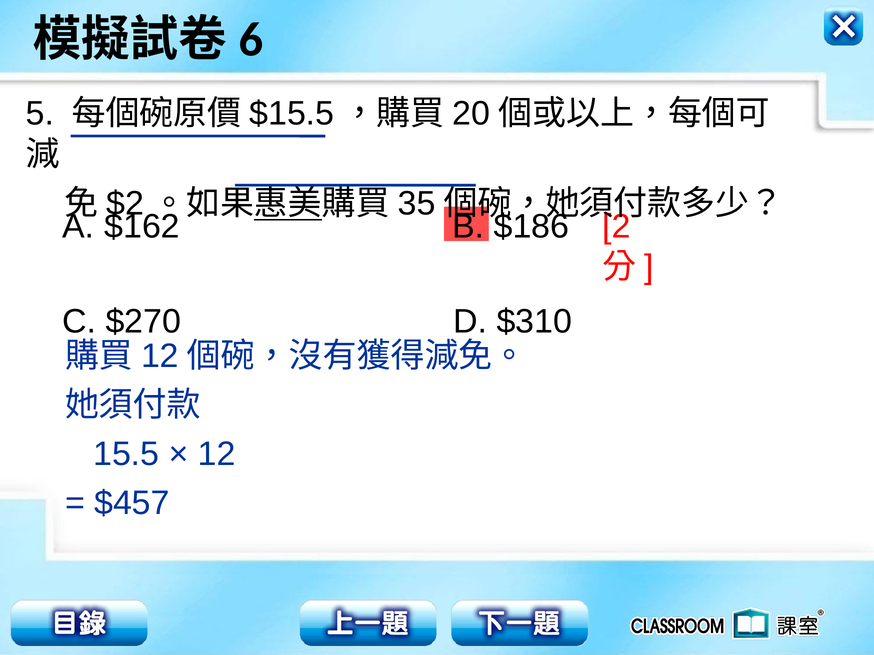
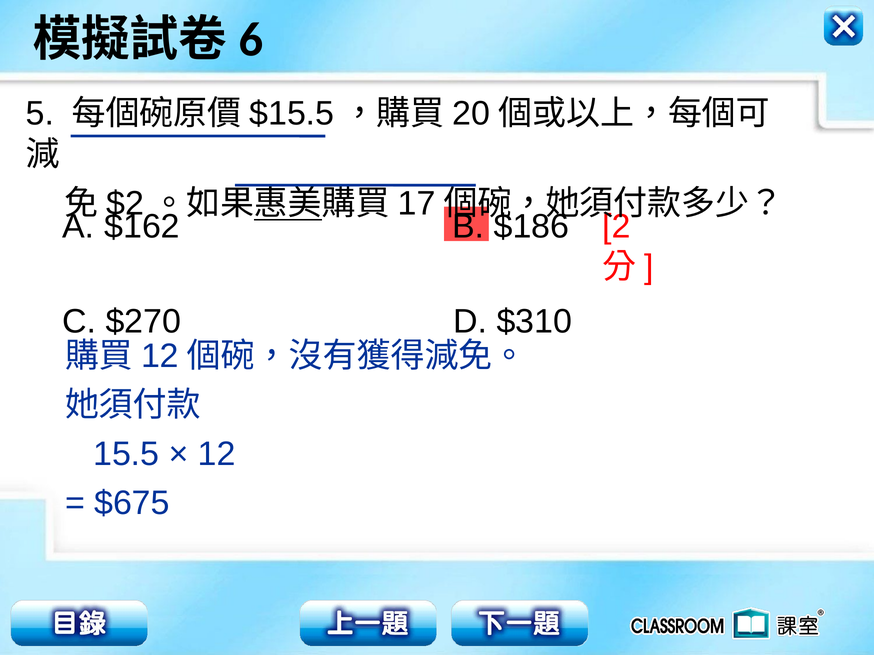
35: 35 -> 17 (417, 204)
$457: $457 -> $675 (132, 503)
